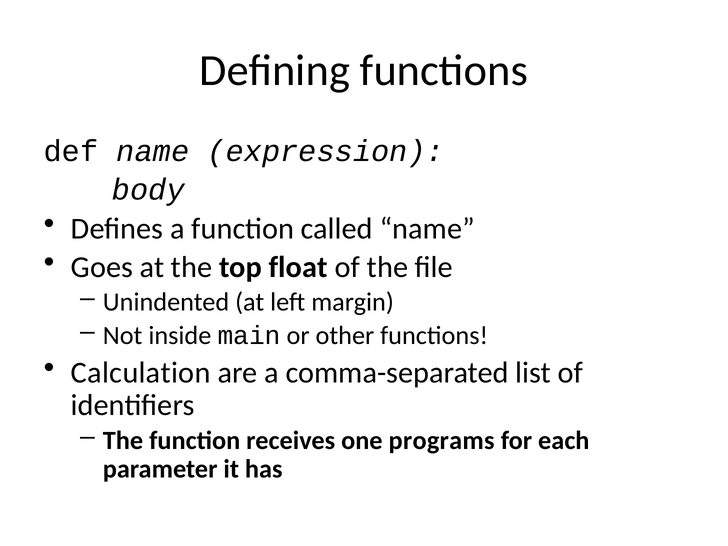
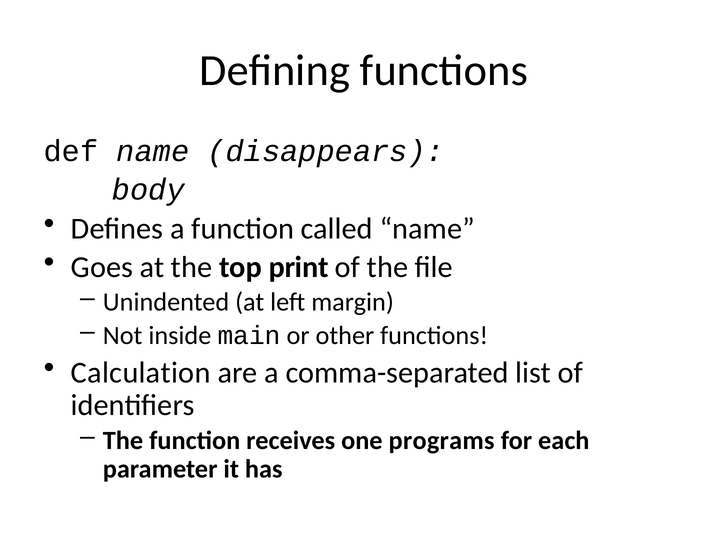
expression: expression -> disappears (326, 151)
float: float -> print (299, 267)
